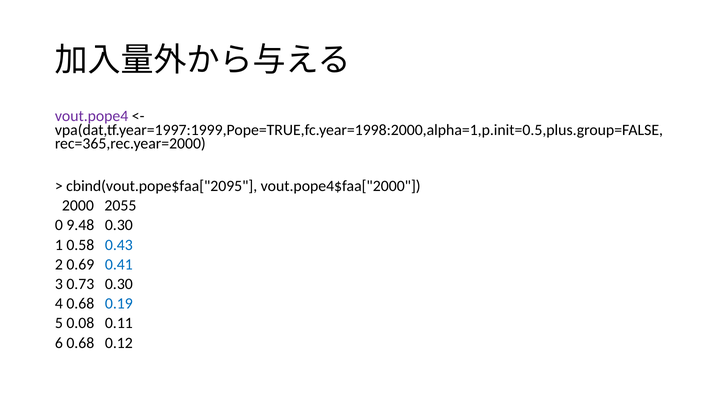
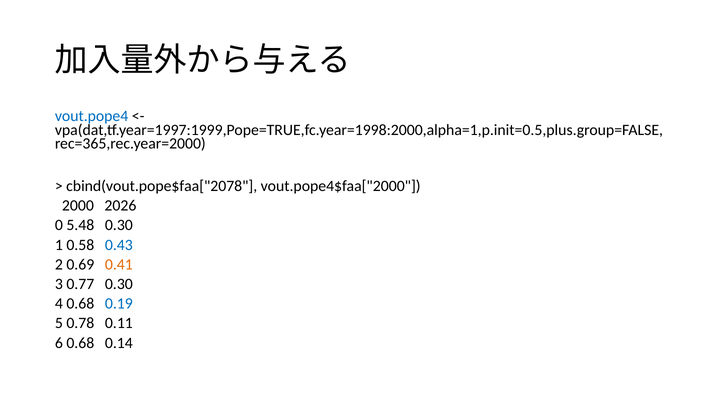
vout.pope4 colour: purple -> blue (92, 116)
cbind(vout.pope$faa["2095: cbind(vout.pope$faa["2095 -> cbind(vout.pope$faa["2078 (162, 186)
2055: 2055 -> 2026 (120, 206)
9.48: 9.48 -> 5.48 (80, 225)
0.41 colour: blue -> orange (119, 264)
0.73: 0.73 -> 0.77 (80, 284)
0.08: 0.08 -> 0.78 (80, 323)
0.12: 0.12 -> 0.14 (119, 343)
